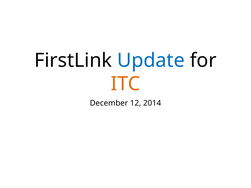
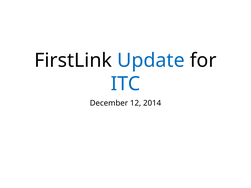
ITC colour: orange -> blue (126, 84)
